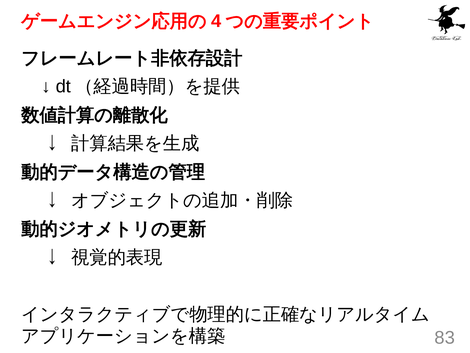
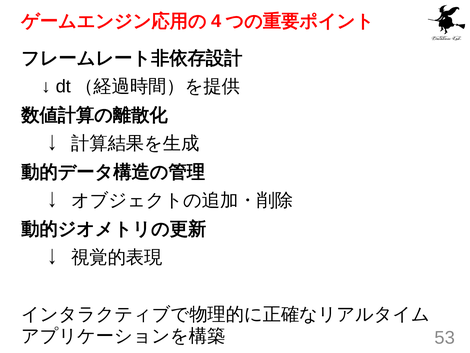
83: 83 -> 53 (445, 337)
